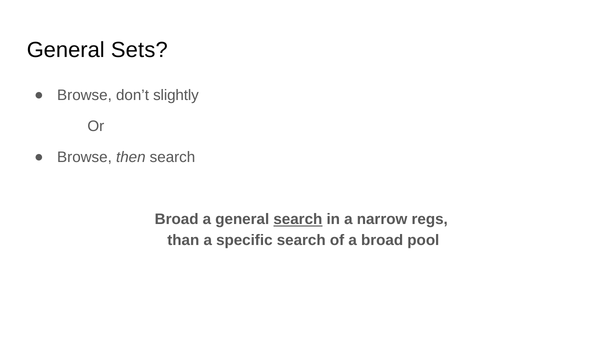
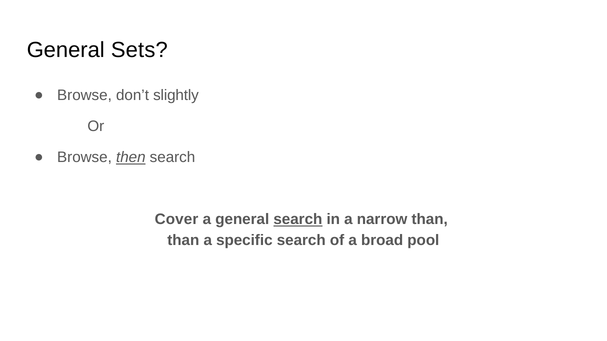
then underline: none -> present (131, 158)
Broad: Broad -> Cover (177, 220)
narrow regs: regs -> than (430, 220)
